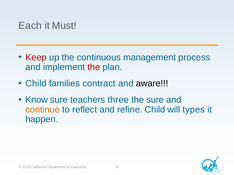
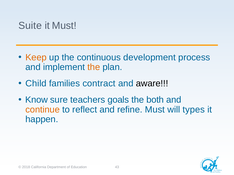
Each: Each -> Suite (30, 26)
Keep colour: red -> orange (36, 58)
management: management -> development (150, 58)
the colour: red -> orange (94, 67)
three: three -> goals (118, 100)
the sure: sure -> both (155, 100)
refine Child: Child -> Must (155, 110)
